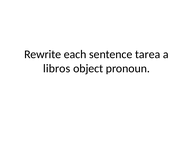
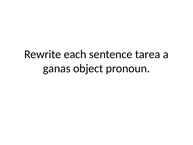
libros: libros -> ganas (57, 68)
